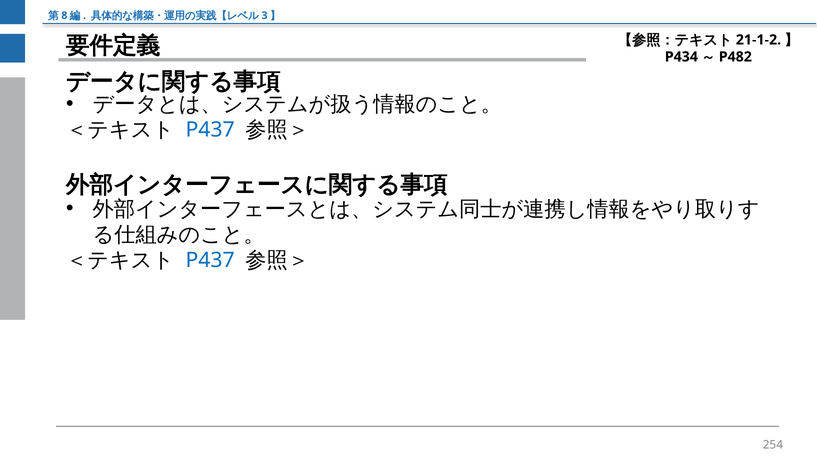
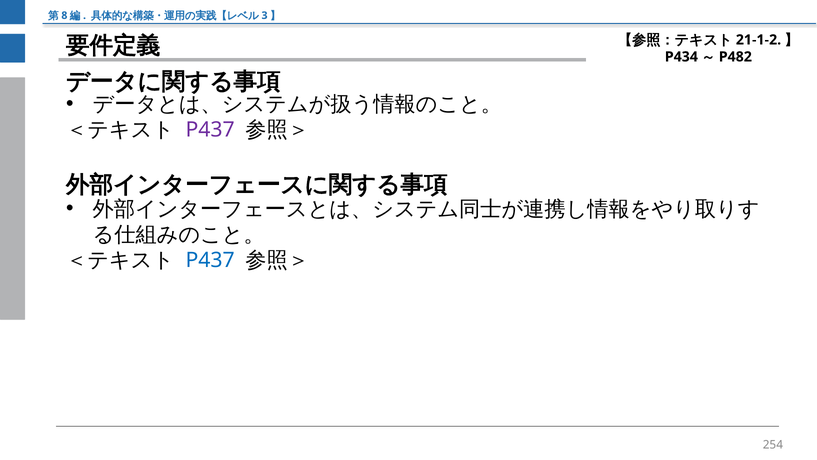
P437 colour: blue -> purple (210, 130)
